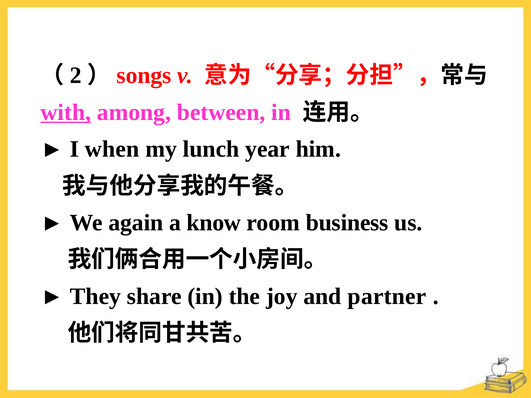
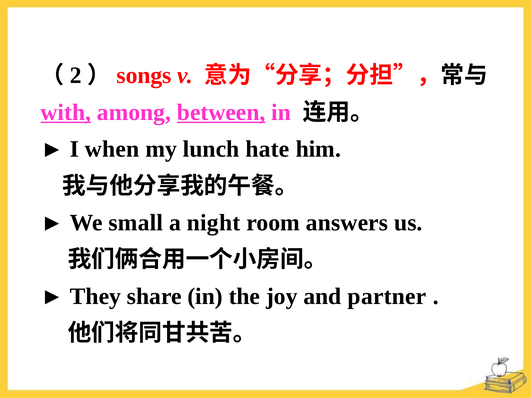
between underline: none -> present (221, 112)
year: year -> hate (267, 149)
again: again -> small (136, 223)
know: know -> night (214, 223)
business: business -> answers (347, 223)
